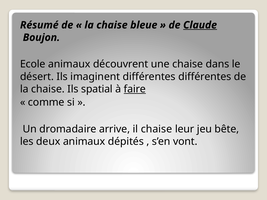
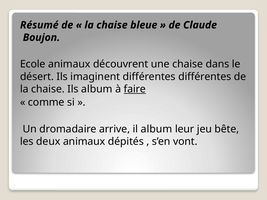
Claude underline: present -> none (200, 25)
Ils spatial: spatial -> album (97, 89)
il chaise: chaise -> album (156, 129)
